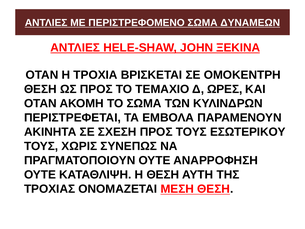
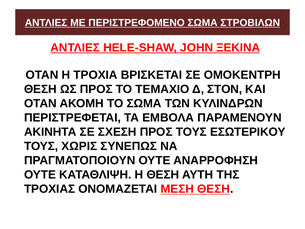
ΔΥΝΑΜΕΩΝ: ΔΥΝΑΜΕΩΝ -> ΣΤΡΟΒΙΛΩΝ (250, 23)
ΩΡΕΣ: ΩΡΕΣ -> ΣΤΟΝ (225, 89)
